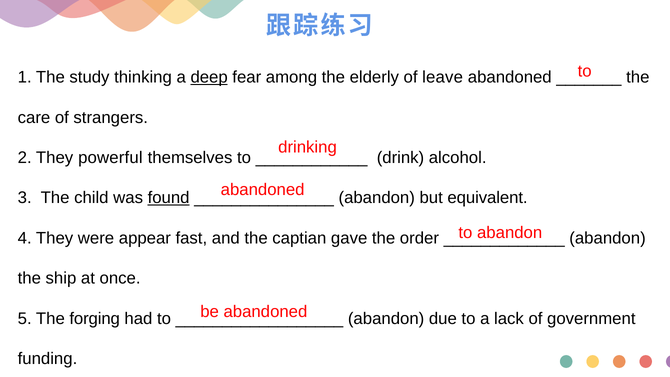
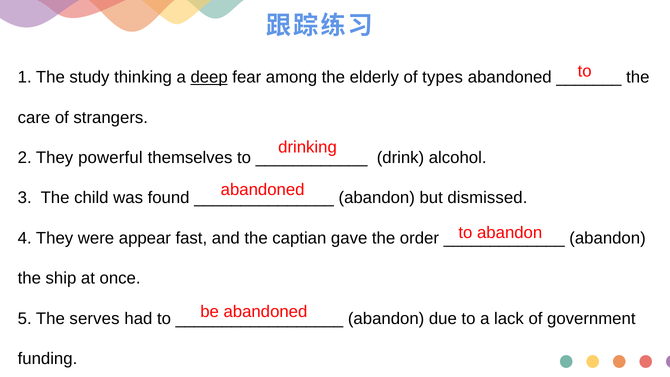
leave: leave -> types (443, 77)
found underline: present -> none (169, 198)
equivalent: equivalent -> dismissed (487, 198)
forging: forging -> serves (95, 318)
